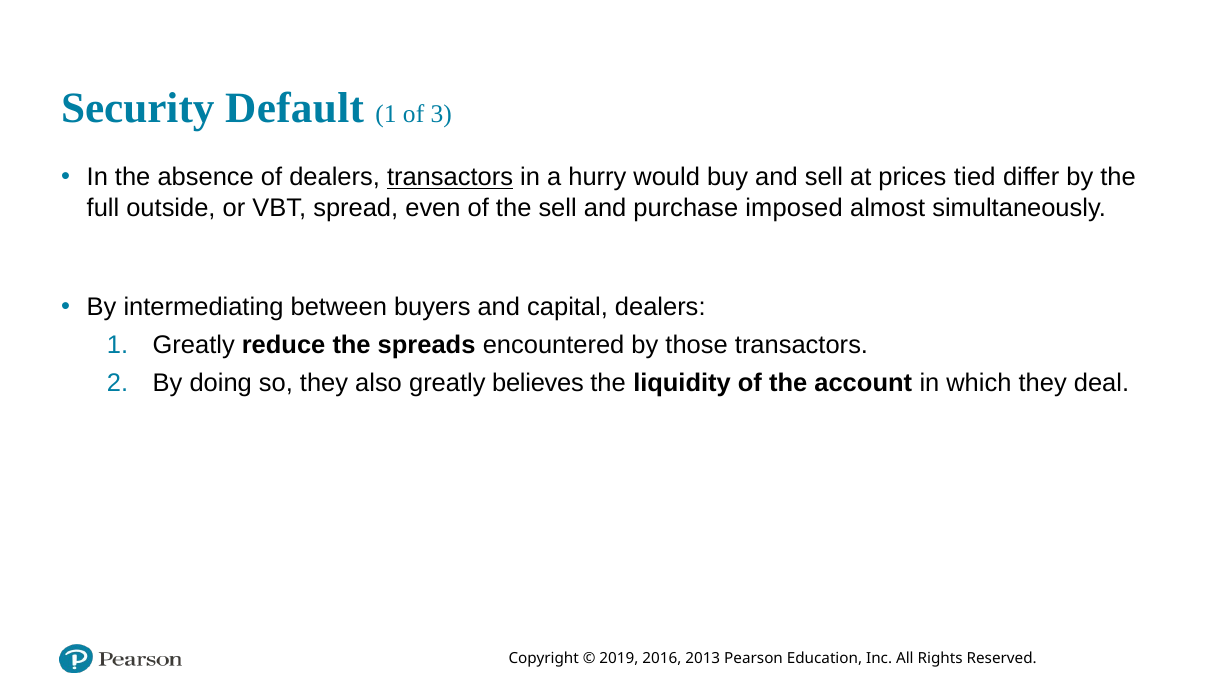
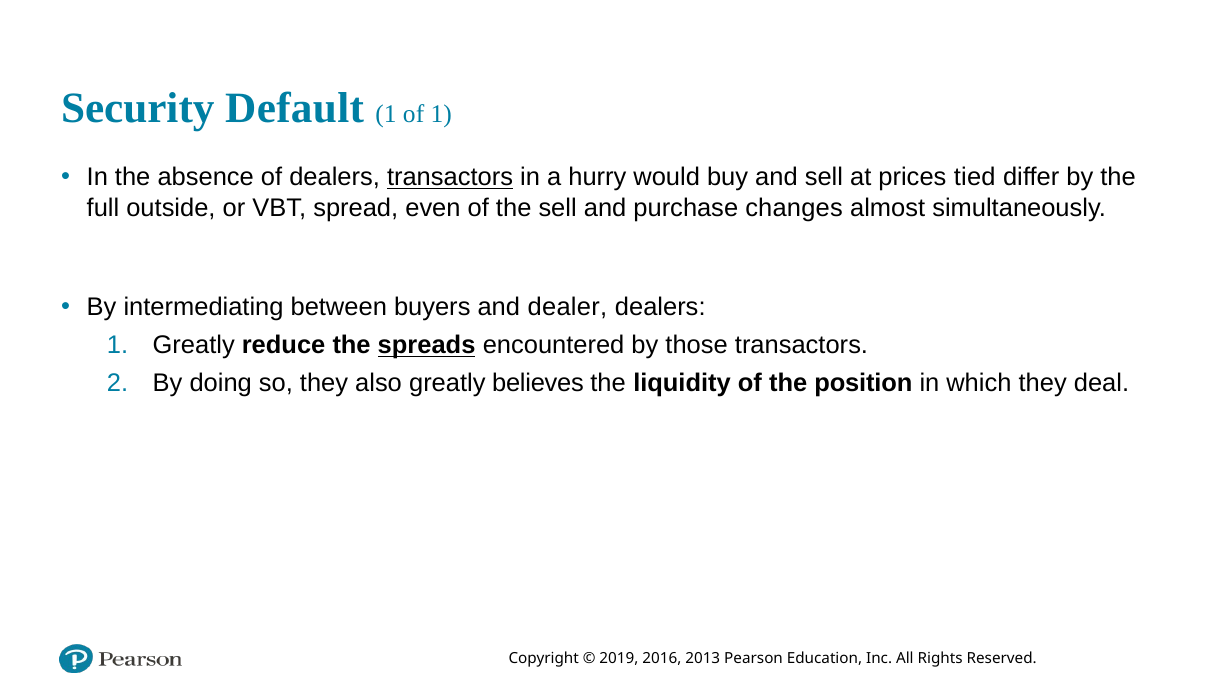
of 3: 3 -> 1 (441, 114)
imposed: imposed -> changes (794, 208)
capital: capital -> dealer (567, 307)
spreads underline: none -> present (427, 346)
account: account -> position (863, 384)
